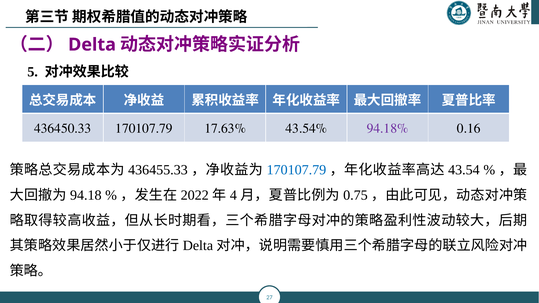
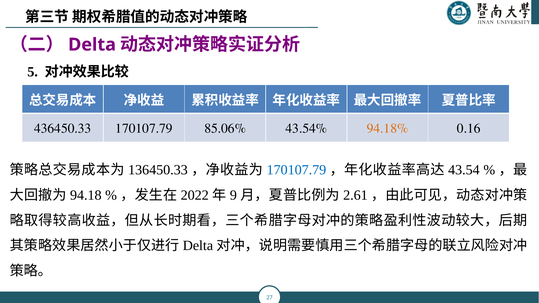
17.63%: 17.63% -> 85.06% (225, 129)
94.18% colour: purple -> orange (388, 129)
436455.33: 436455.33 -> 136450.33 (158, 170)
4: 4 -> 9 (233, 195)
0.75: 0.75 -> 2.61 (355, 195)
